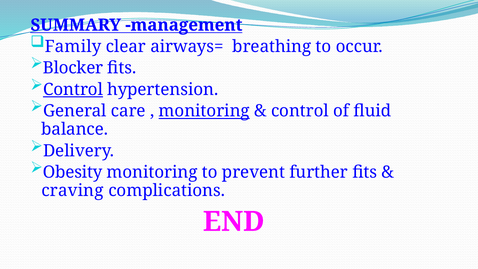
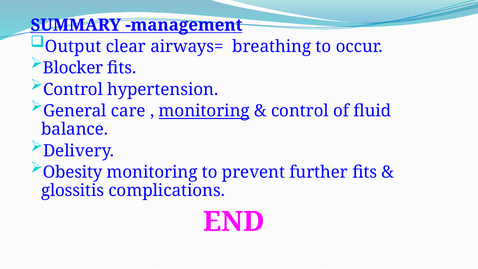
Family: Family -> Output (73, 47)
Control underline: present -> none (73, 90)
craving: craving -> glossitis (73, 191)
